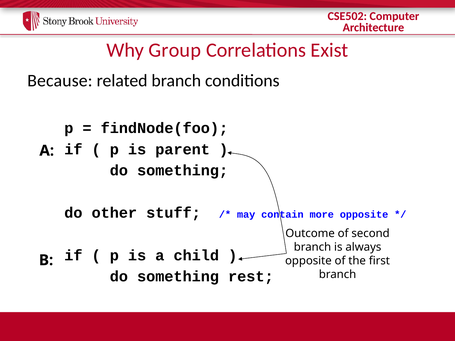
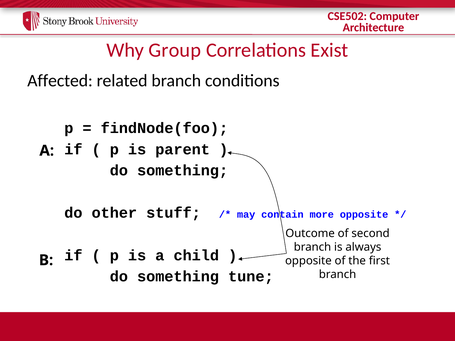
Because: Because -> Affected (60, 81)
rest: rest -> tune (251, 277)
